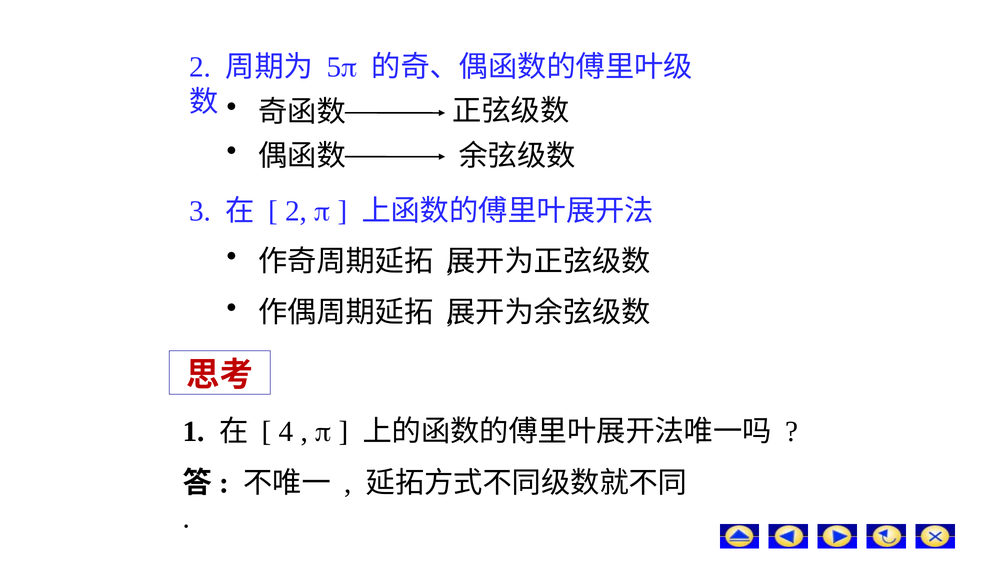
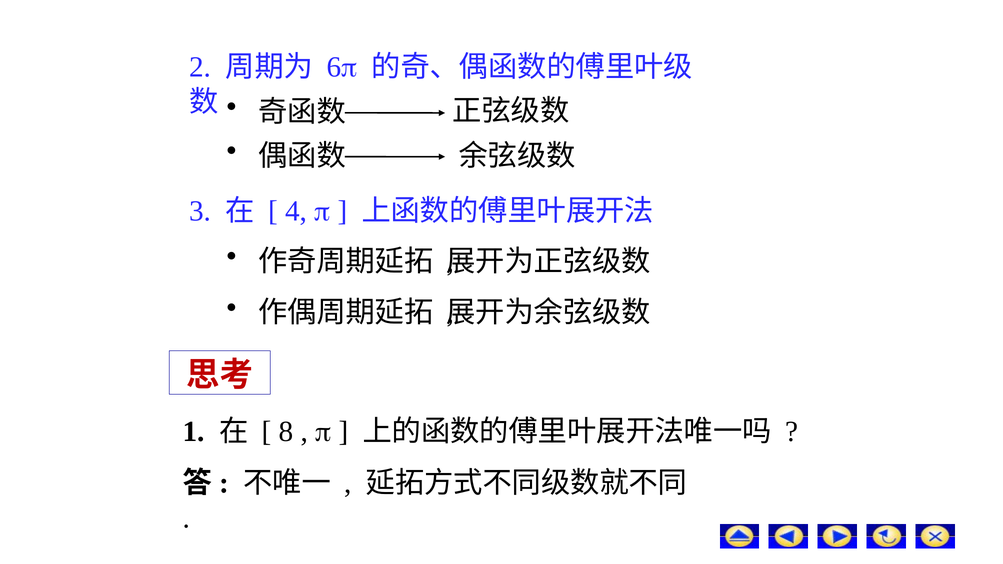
5: 5 -> 6 (334, 67)
2: 2 -> 4 (296, 211)
4: 4 -> 8 (286, 432)
